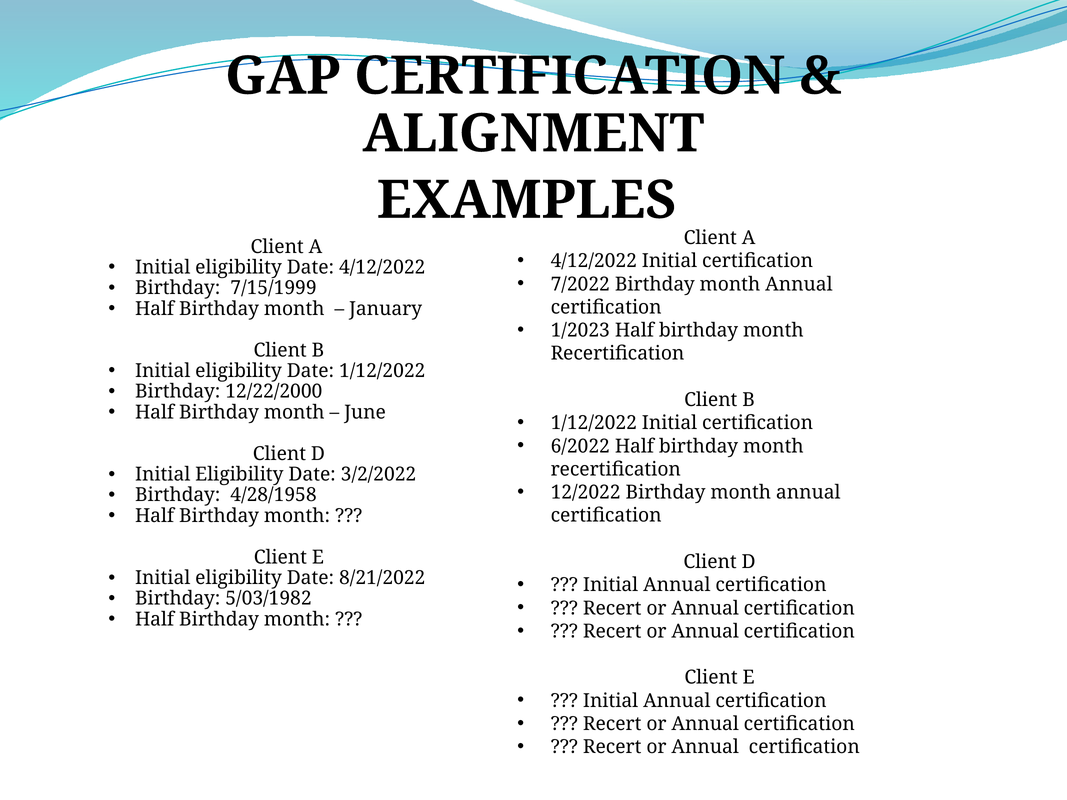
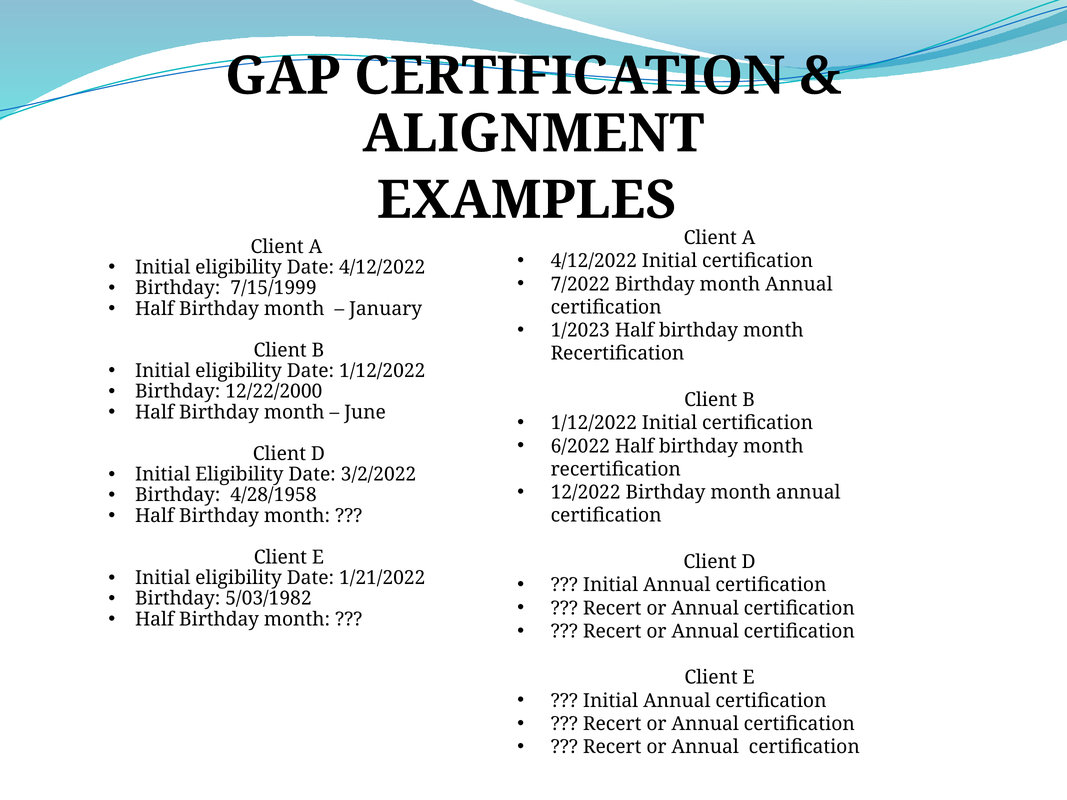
8/21/2022: 8/21/2022 -> 1/21/2022 (382, 578)
